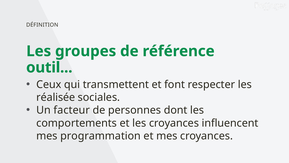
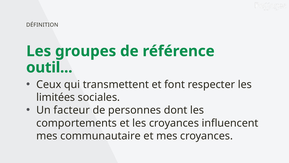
réalisée: réalisée -> limitées (56, 97)
programmation: programmation -> communautaire (101, 136)
